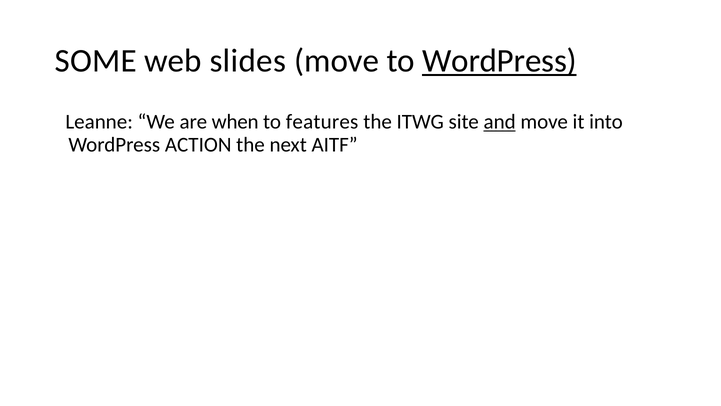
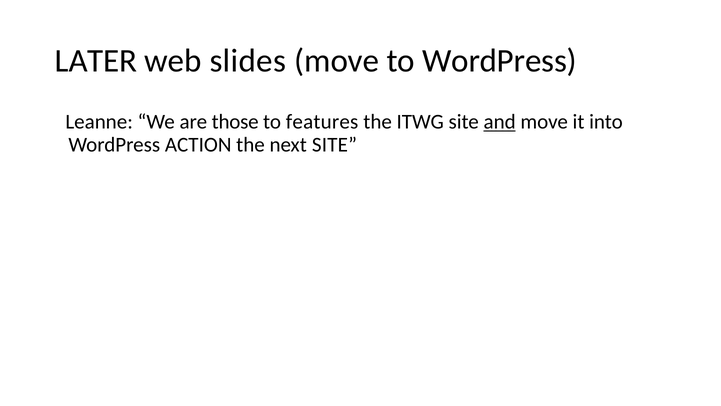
SOME: SOME -> LATER (96, 61)
WordPress underline: present -> none (499, 61)
when: when -> those (235, 122)
next AITF: AITF -> SITE (334, 145)
